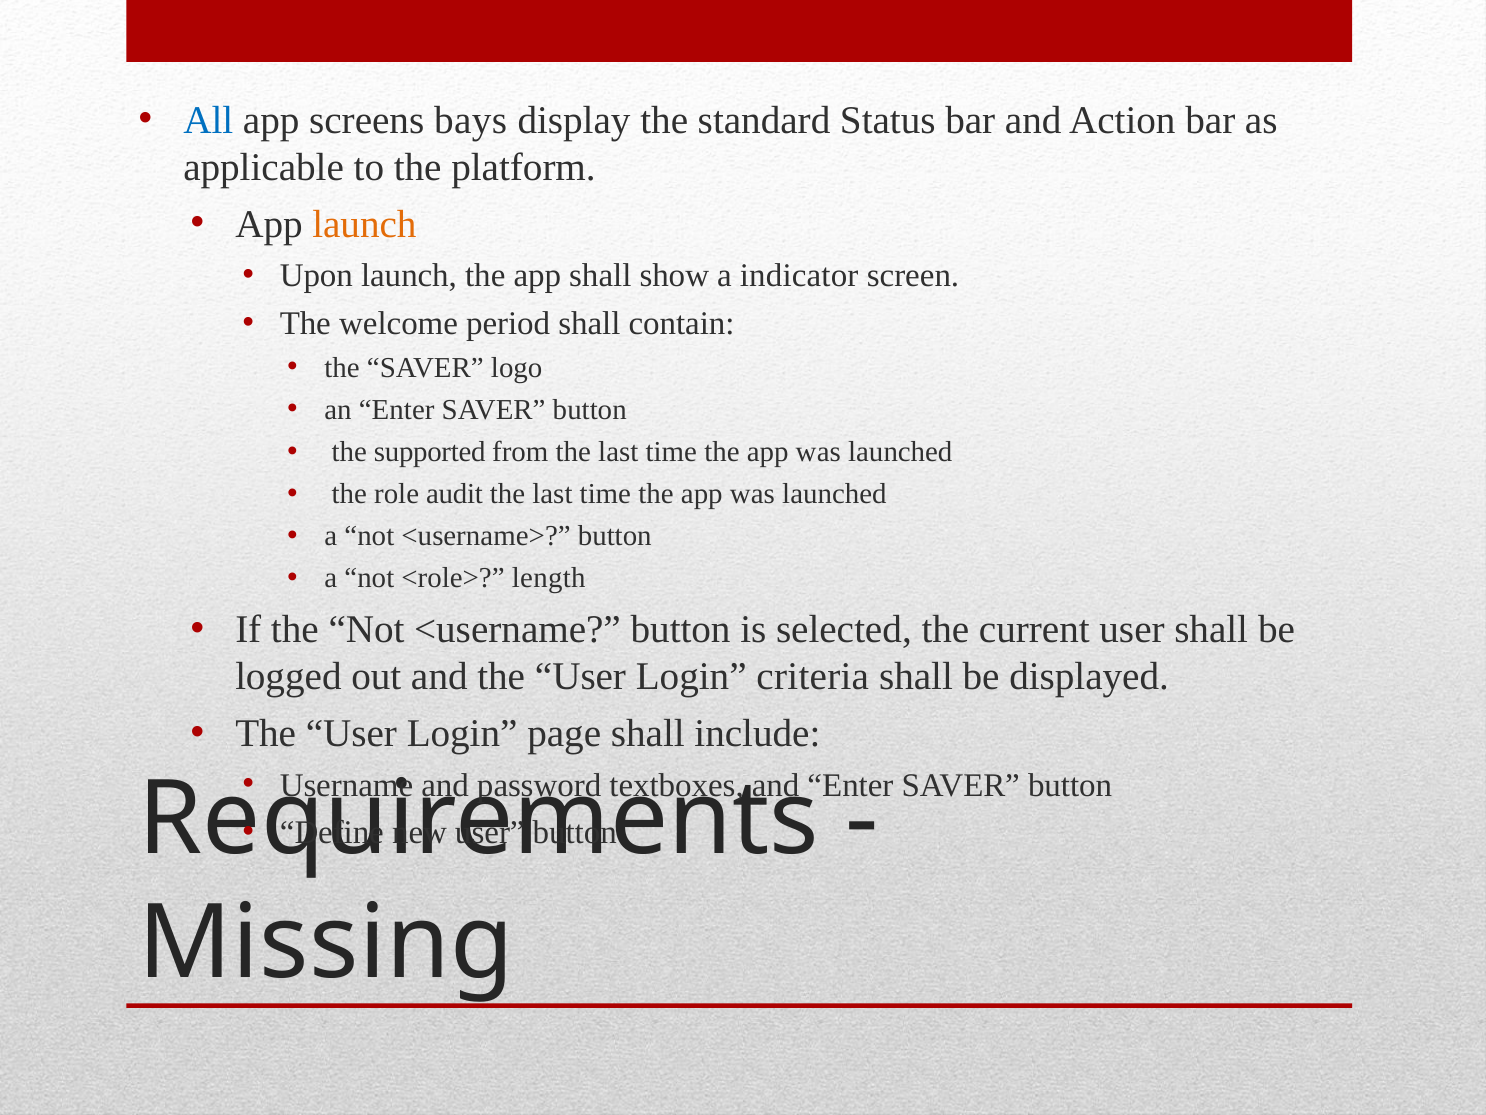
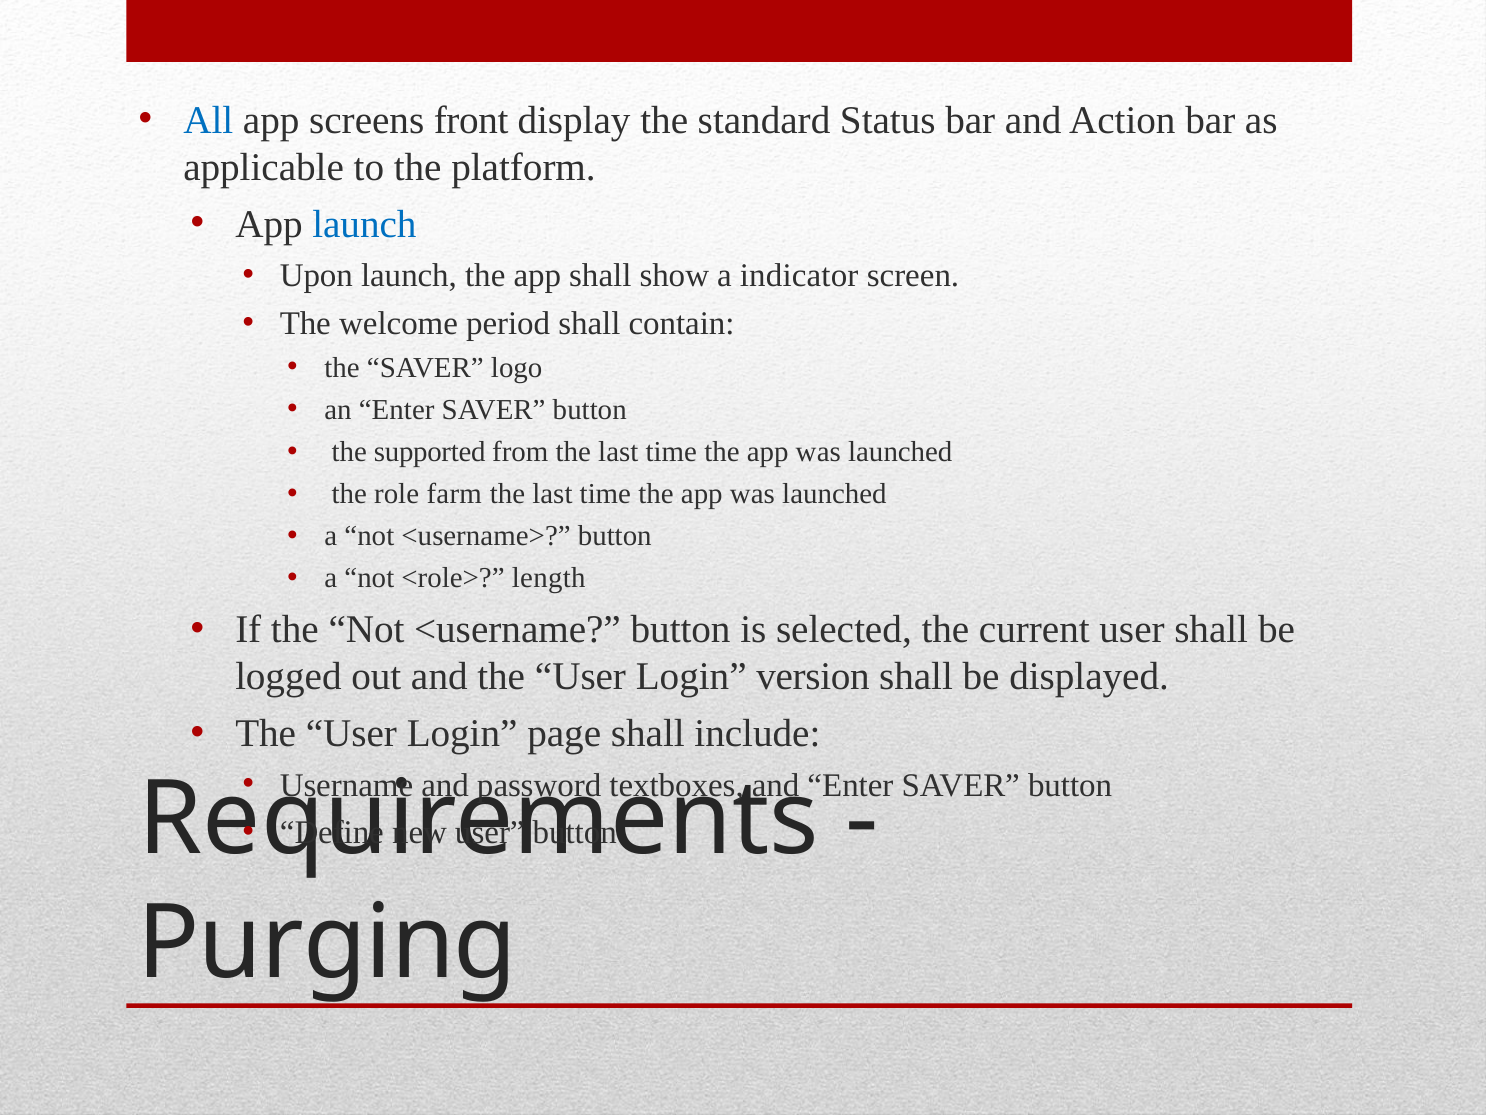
bays: bays -> front (471, 120)
launch colour: orange -> blue (364, 224)
audit: audit -> farm (454, 494)
criteria: criteria -> version (813, 677)
Missing: Missing -> Purging (327, 943)
